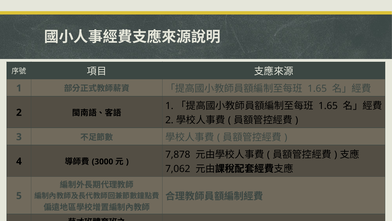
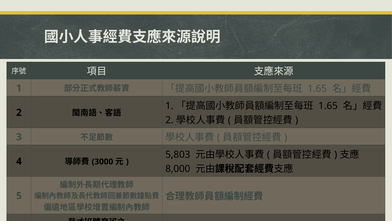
7,878: 7,878 -> 5,803 (178, 154)
7,062: 7,062 -> 8,000 (178, 169)
